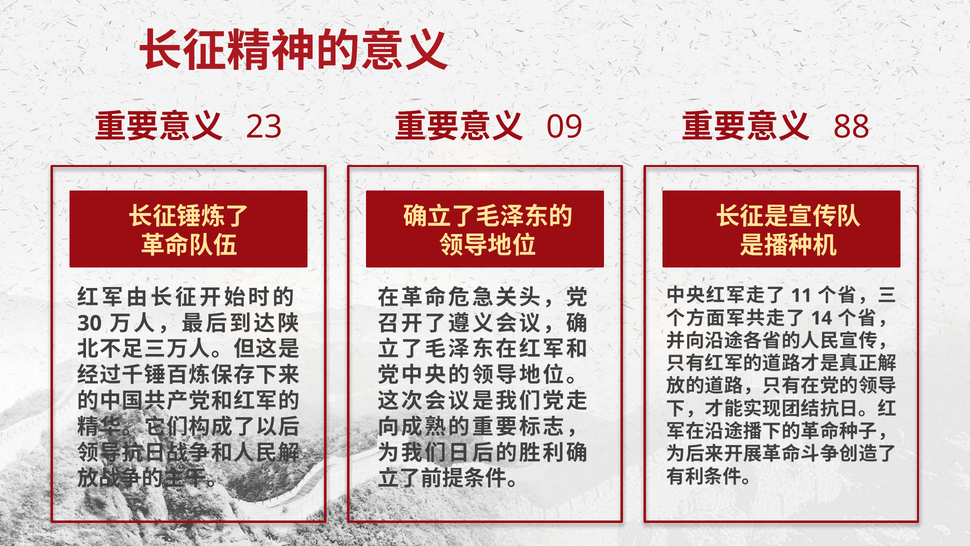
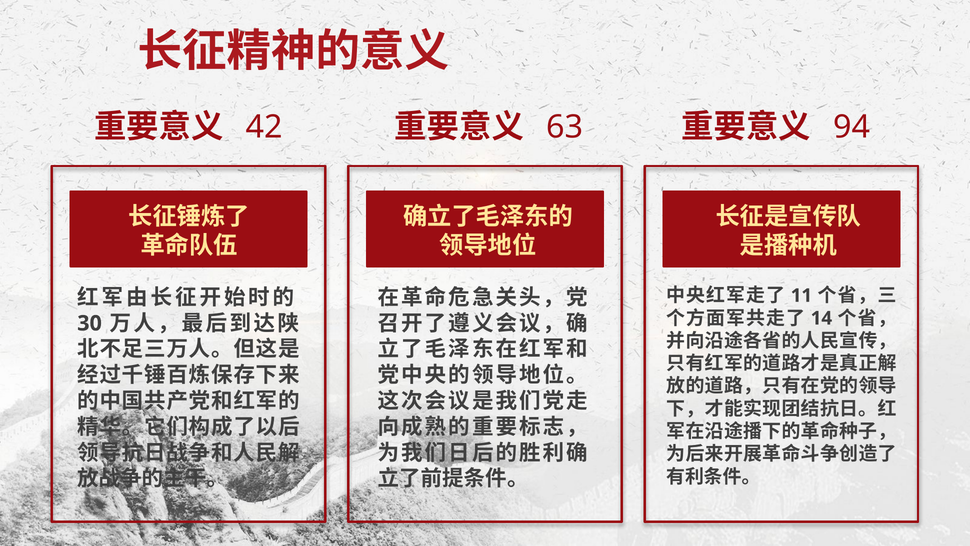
23: 23 -> 42 (264, 127)
09: 09 -> 63 (565, 127)
88: 88 -> 94 (852, 127)
